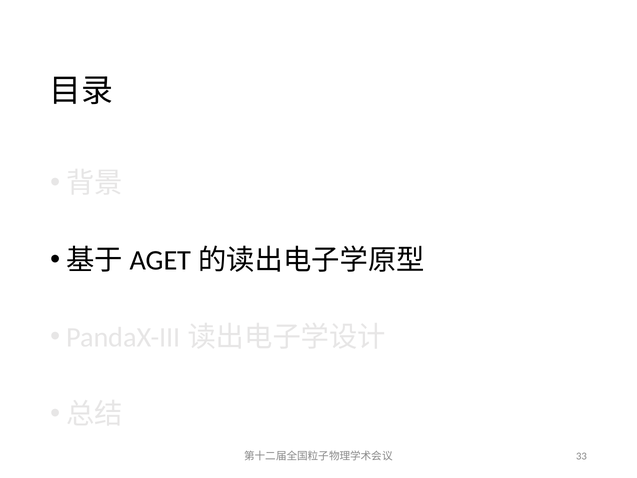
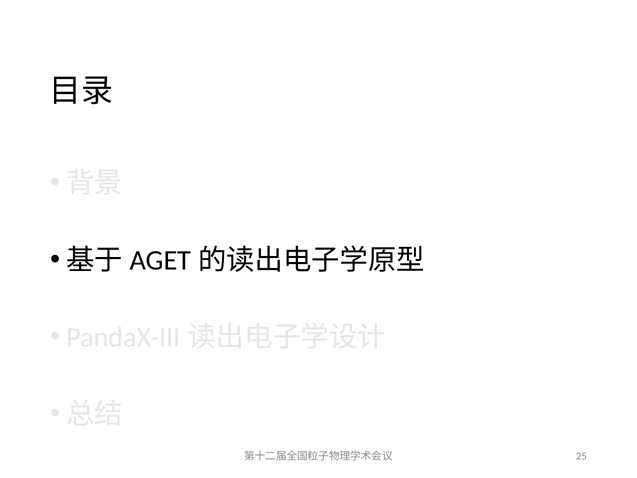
33: 33 -> 25 (581, 456)
